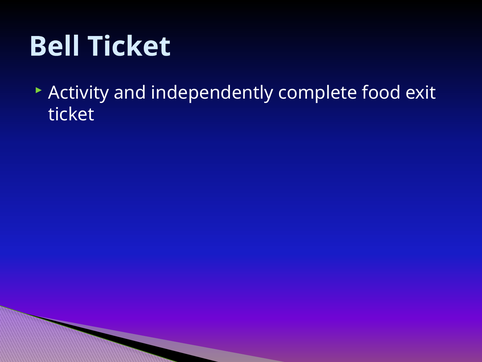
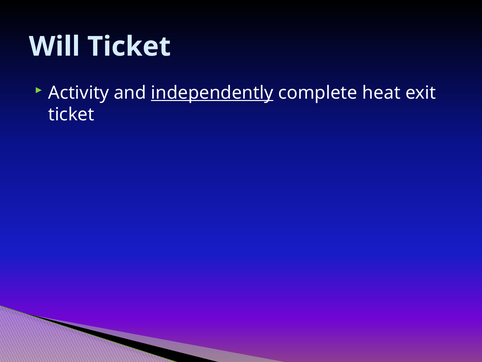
Bell: Bell -> Will (54, 47)
independently underline: none -> present (212, 93)
food: food -> heat (381, 93)
